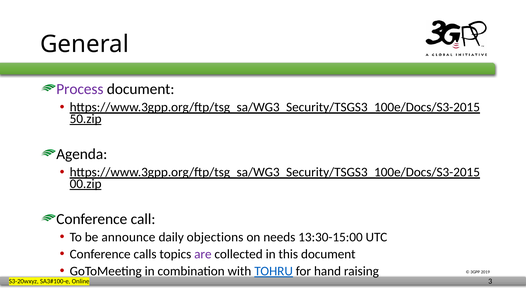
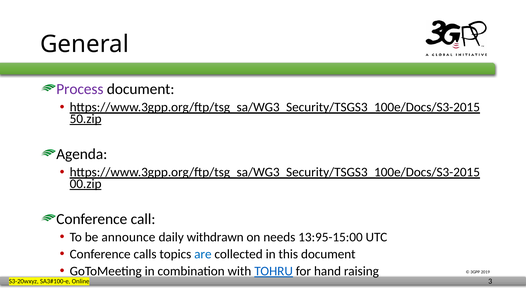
objections: objections -> withdrawn (215, 237)
13:30-15:00: 13:30-15:00 -> 13:95-15:00 (330, 237)
are colour: purple -> blue (203, 254)
